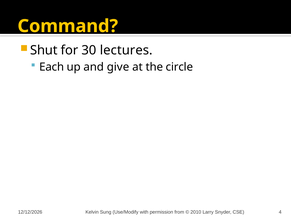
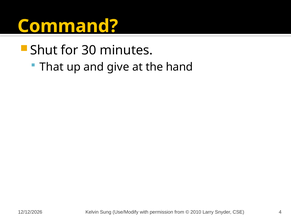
lectures: lectures -> minutes (126, 50)
Each: Each -> That (52, 67)
circle: circle -> hand (179, 67)
